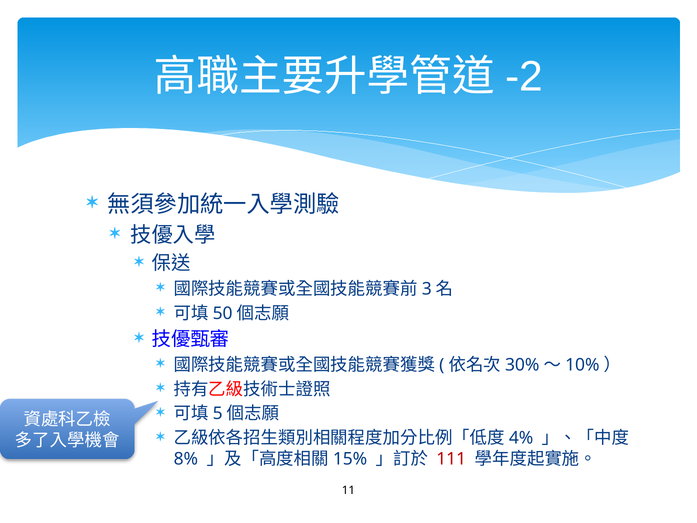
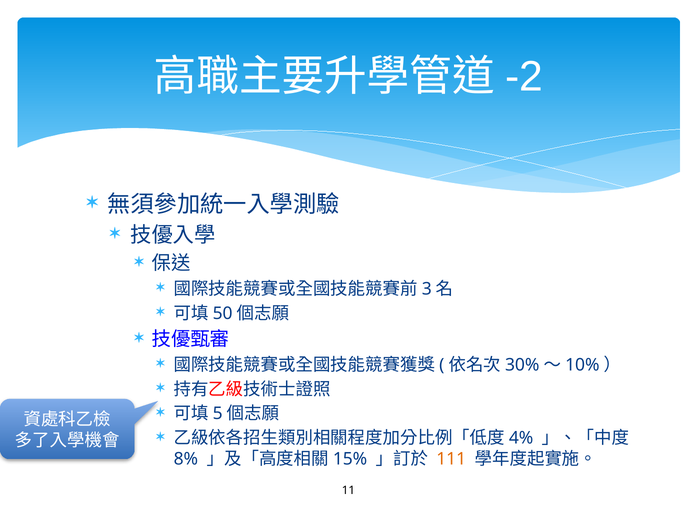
111 colour: red -> orange (451, 459)
